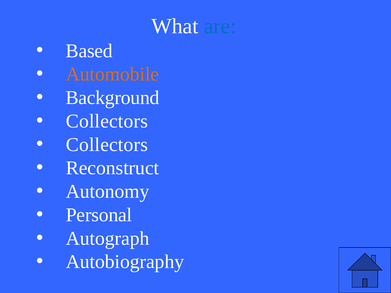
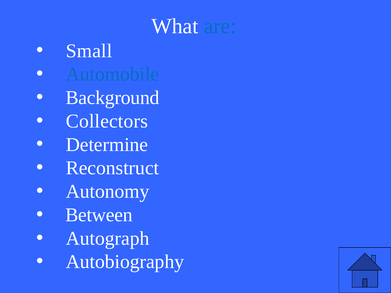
Based: Based -> Small (89, 51)
Automobile colour: orange -> blue (112, 74)
Collectors: Collectors -> Determine (107, 145)
Personal: Personal -> Between (99, 215)
